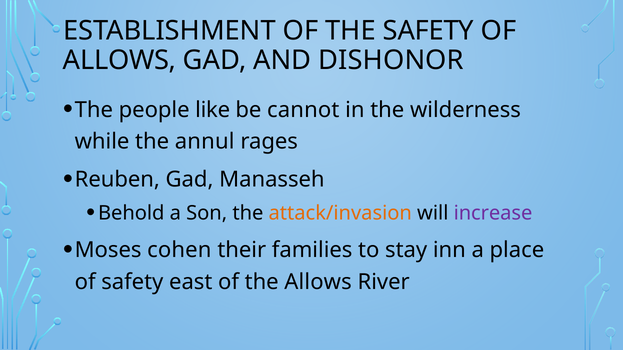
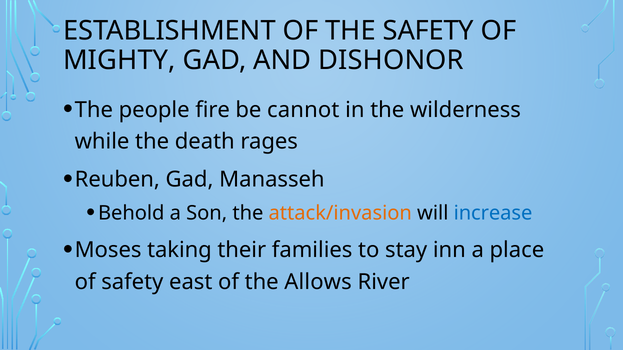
ALLOWS: ALLOWS -> MIGHTY (119, 60)
like: like -> fire (213, 110)
annul: annul -> death (205, 142)
increase colour: purple -> blue (493, 213)
cohen: cohen -> taking (179, 250)
